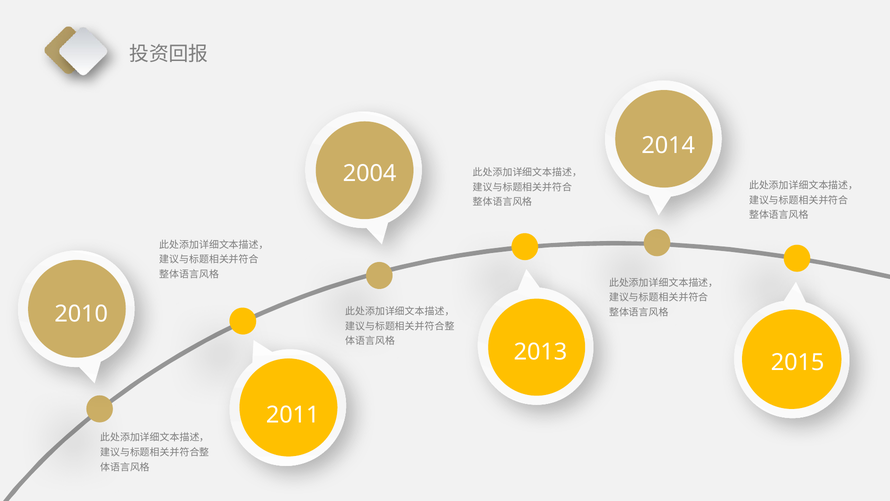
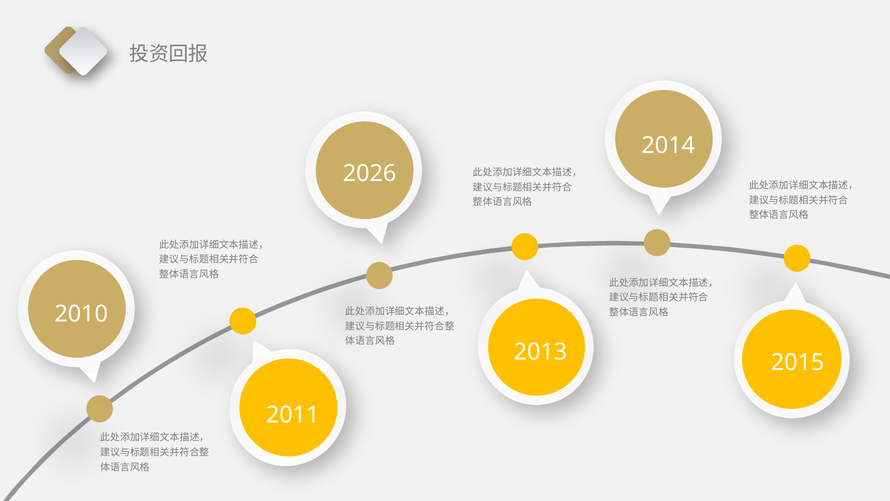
2004: 2004 -> 2026 (370, 173)
